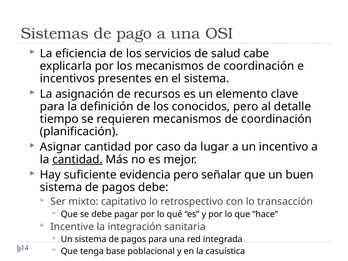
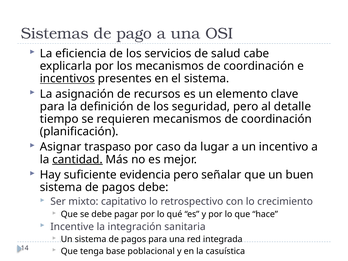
incentivos underline: none -> present (67, 78)
conocidos: conocidos -> seguridad (201, 106)
Asignar cantidad: cantidad -> traspaso (108, 147)
transacción: transacción -> crecimiento (285, 202)
